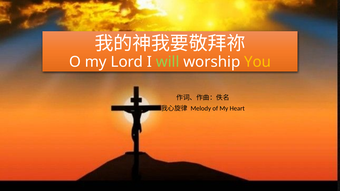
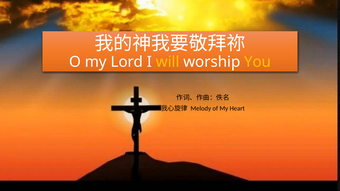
will colour: light green -> yellow (168, 62)
